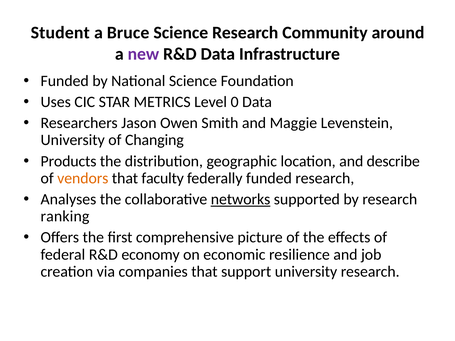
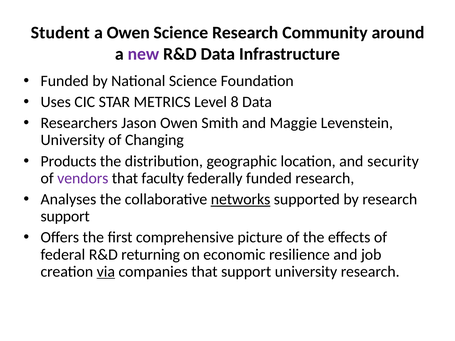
a Bruce: Bruce -> Owen (128, 33)
0: 0 -> 8 (235, 102)
describe: describe -> security (393, 161)
vendors colour: orange -> purple (83, 178)
ranking: ranking -> support (65, 217)
economy: economy -> returning (151, 255)
via underline: none -> present (106, 272)
